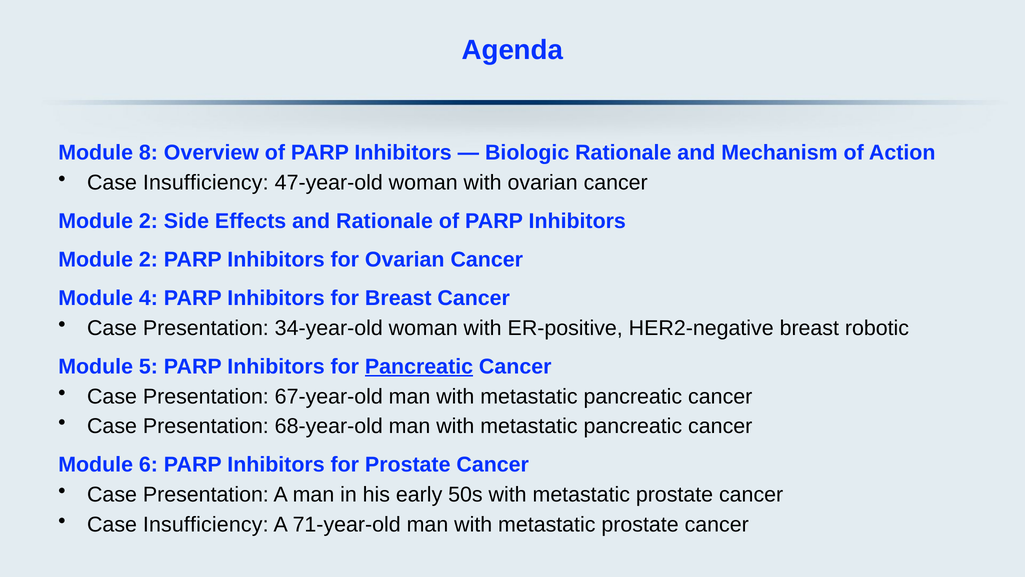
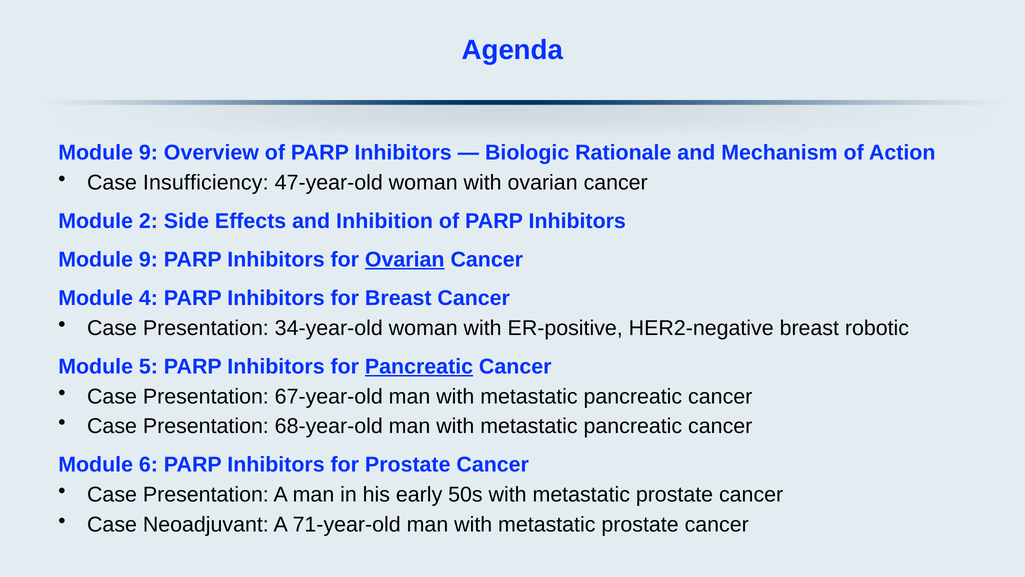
8: 8 -> 9 (148, 153)
and Rationale: Rationale -> Inhibition (385, 221)
2: 2 -> 9 (148, 259)
Ovarian underline: none -> present (405, 259)
Insufficiency: Insufficiency -> Neoadjuvant (206, 524)
